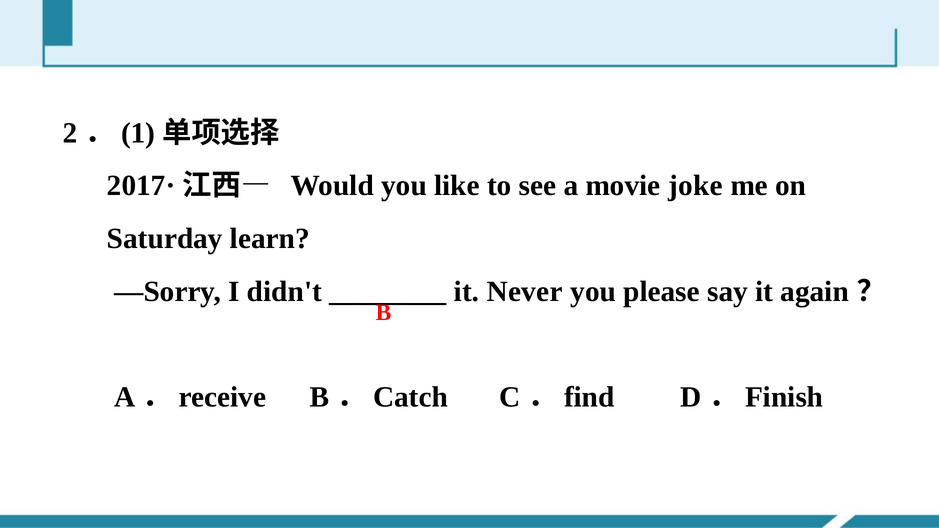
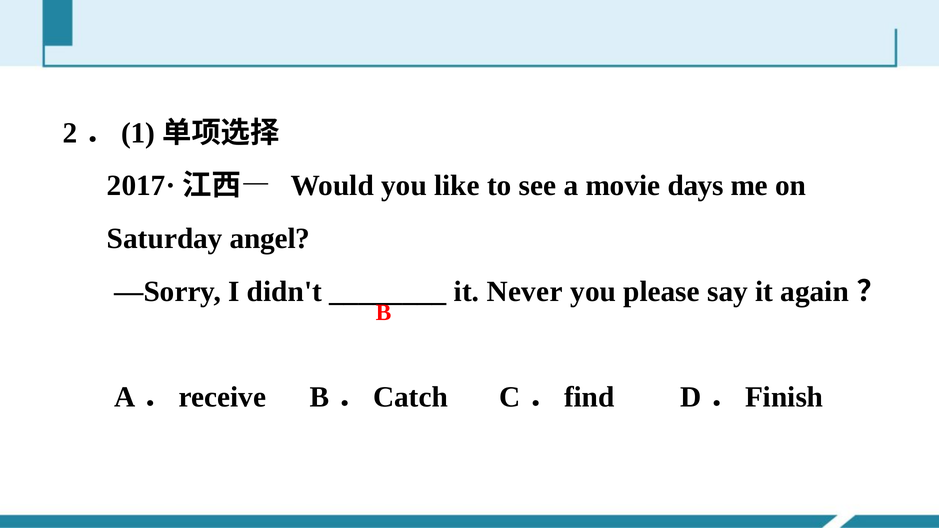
joke: joke -> days (696, 186)
learn: learn -> angel (270, 239)
